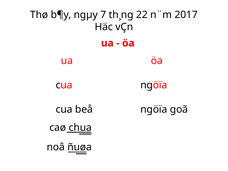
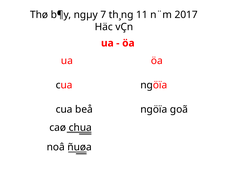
22: 22 -> 11 (142, 15)
